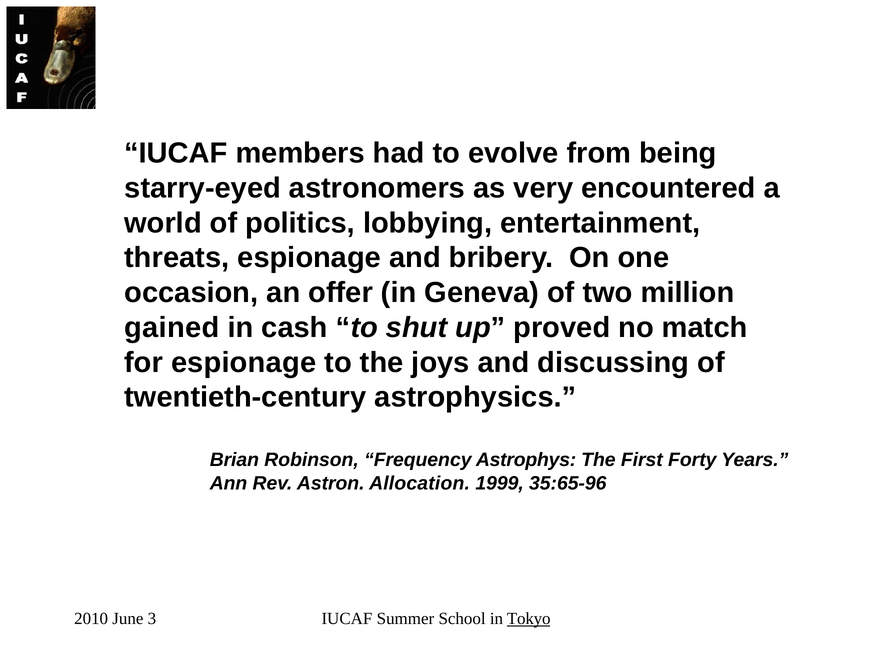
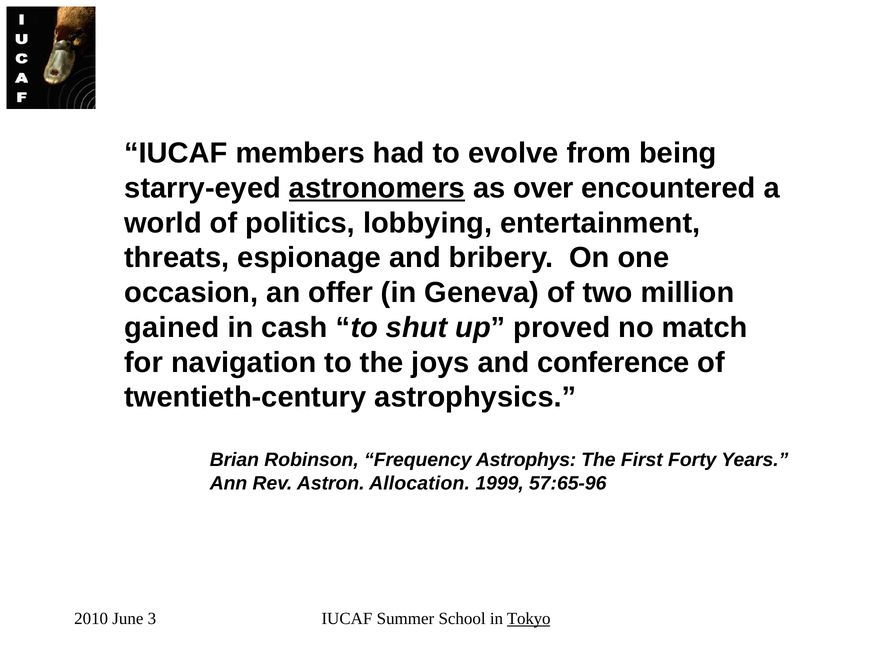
astronomers underline: none -> present (377, 188)
very: very -> over (544, 188)
for espionage: espionage -> navigation (244, 362)
discussing: discussing -> conference (613, 362)
35:65-96: 35:65-96 -> 57:65-96 (568, 483)
